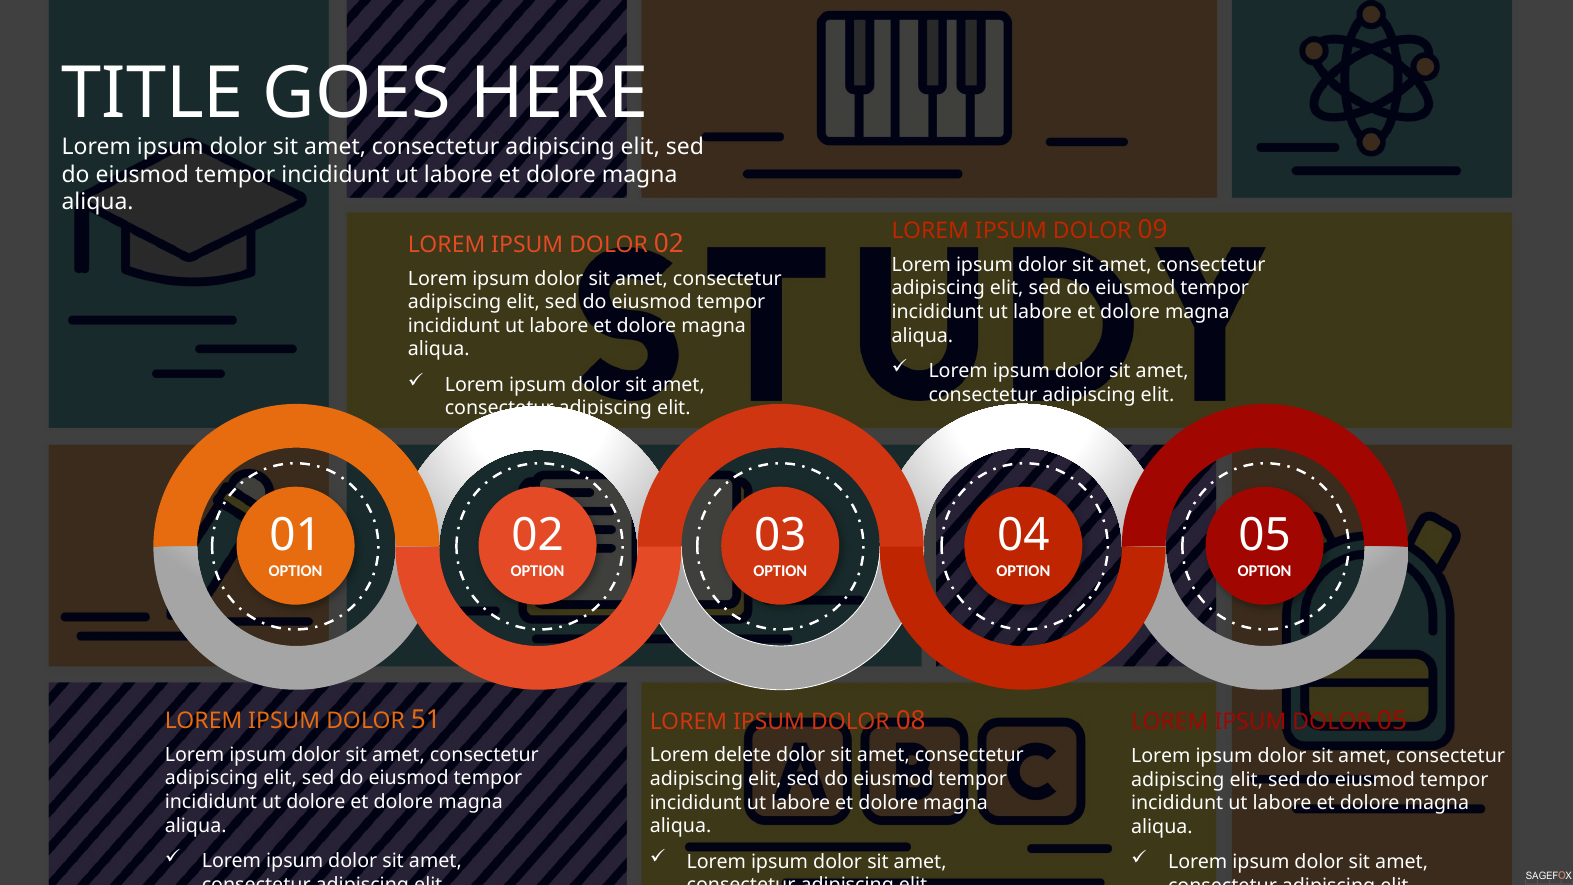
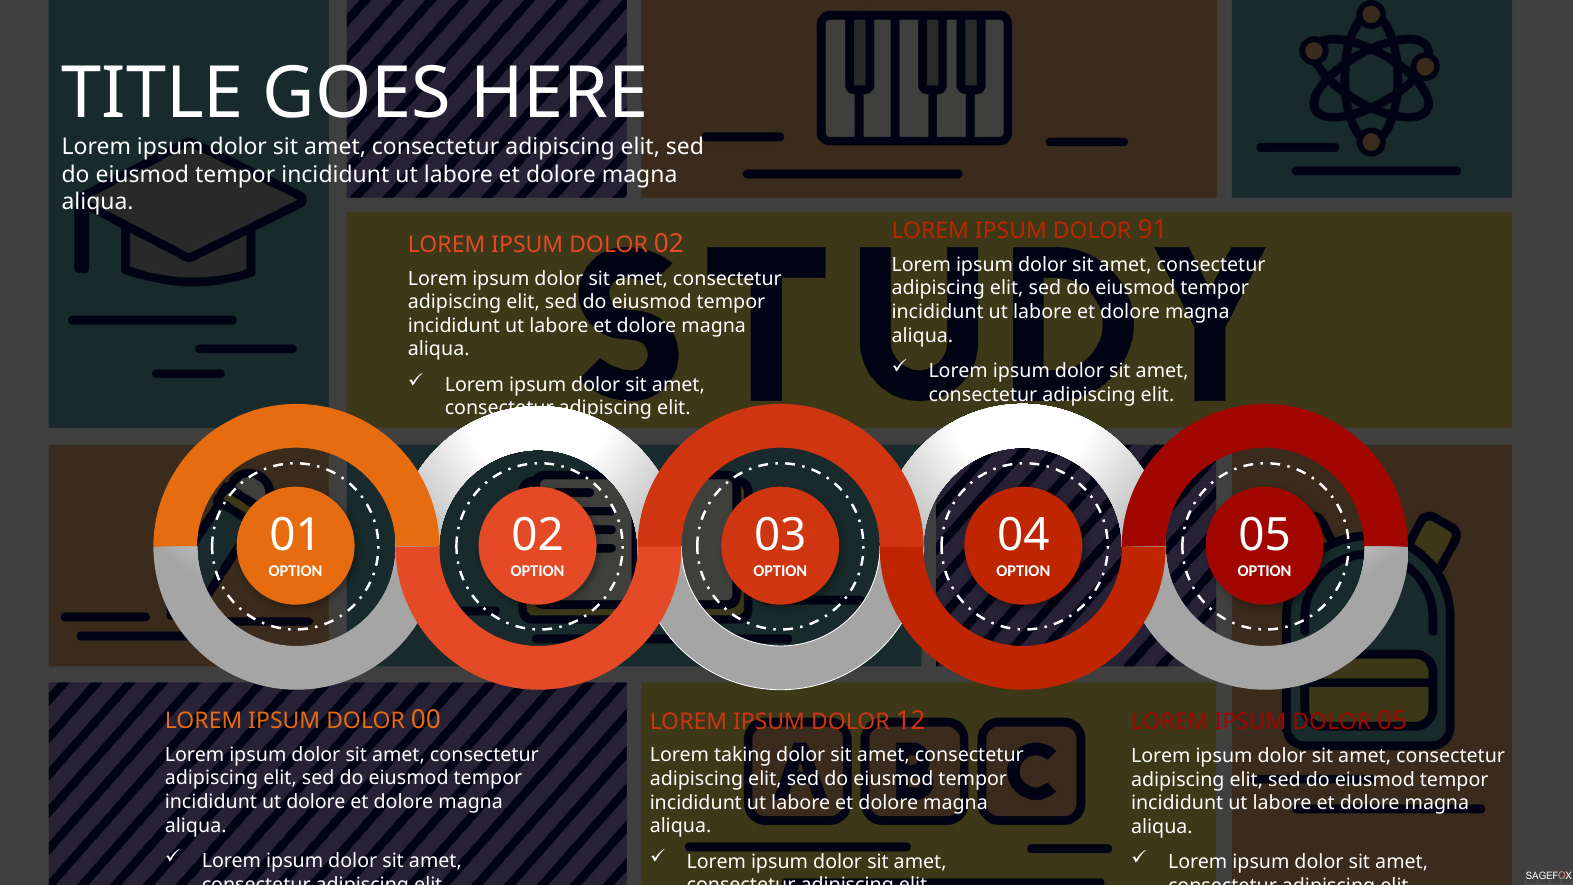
09: 09 -> 91 (1153, 230)
51: 51 -> 00 (426, 720)
08: 08 -> 12 (911, 720)
delete: delete -> taking (743, 755)
